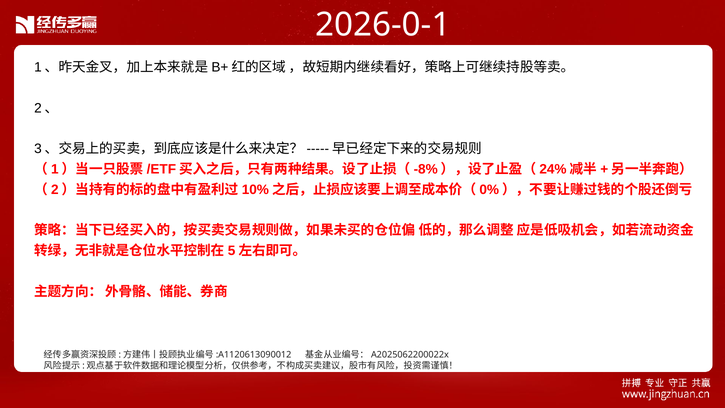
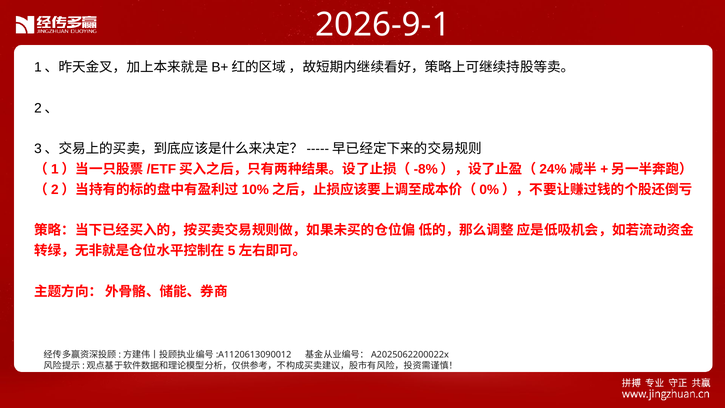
2026-0-1: 2026-0-1 -> 2026-9-1 (383, 25)
